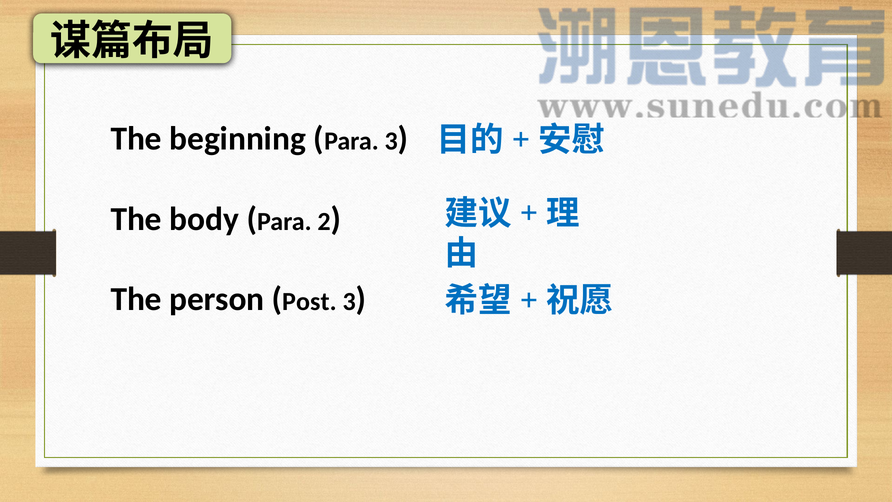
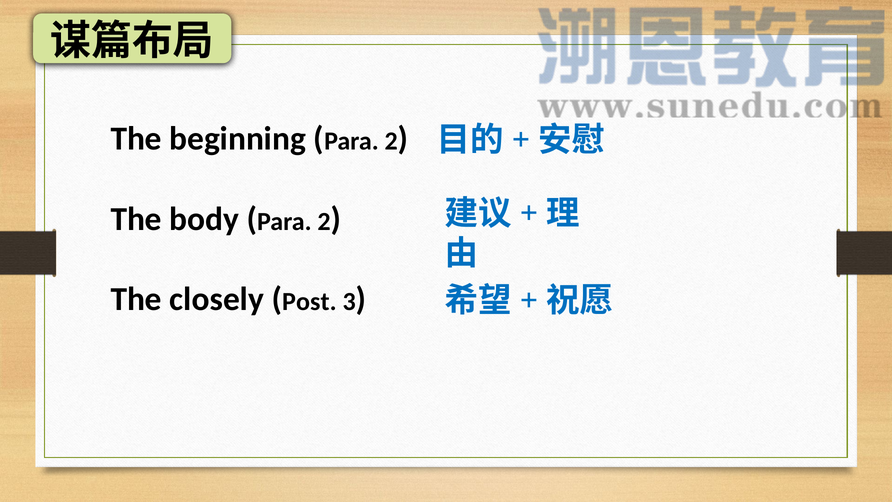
3: 3 -> 2 (391, 141)
person: person -> closely (217, 299)
